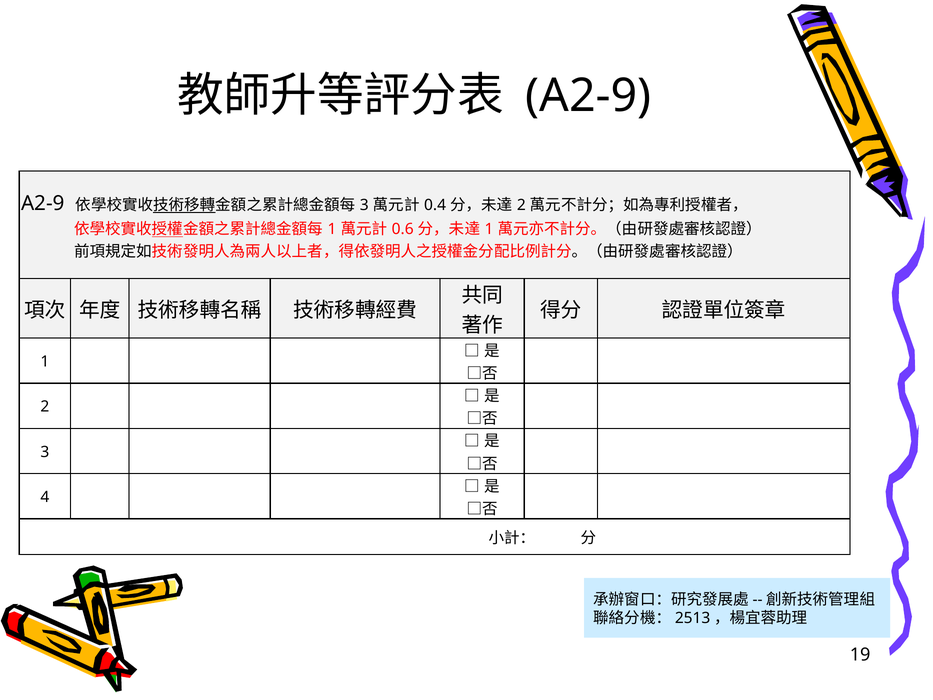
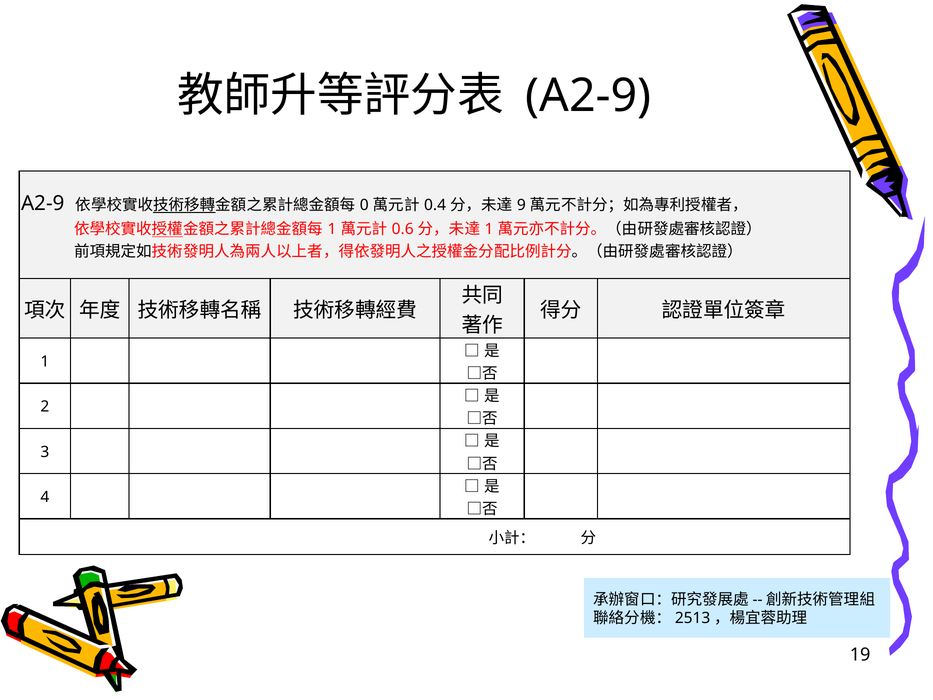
3: 3 -> 0 (364, 205)
2: 2 -> 9 (521, 205)
